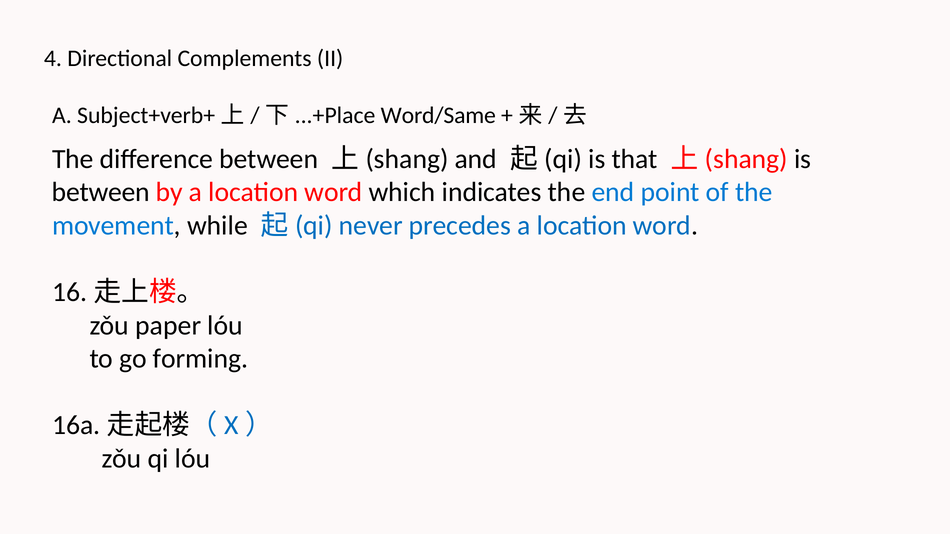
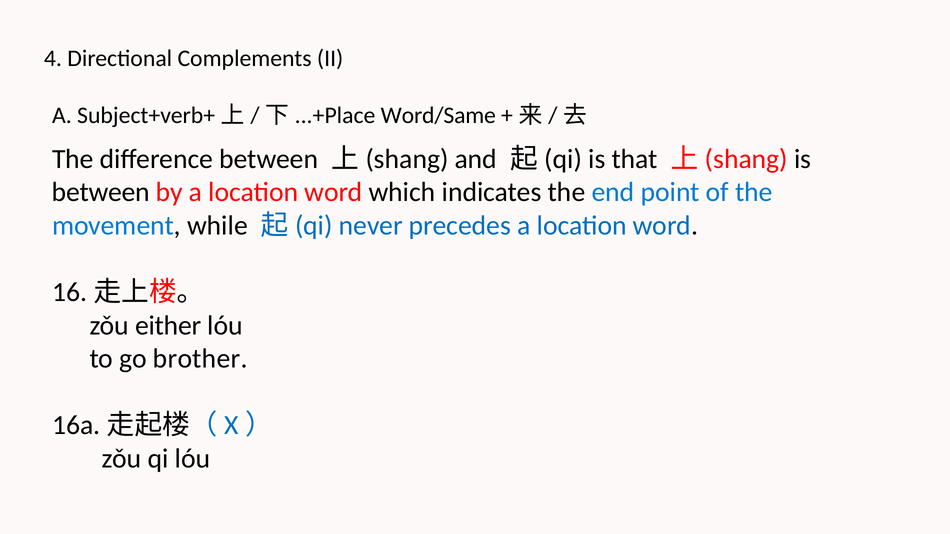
paper: paper -> either (168, 326)
forming: forming -> brother (200, 359)
